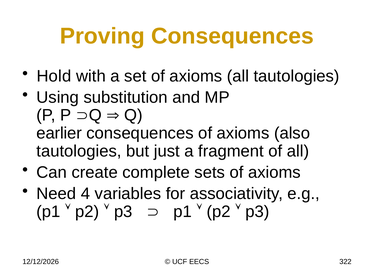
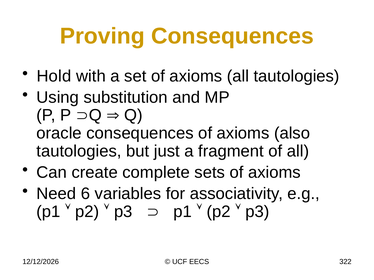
earlier: earlier -> oracle (59, 133)
4: 4 -> 6 (85, 194)
